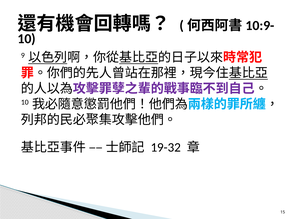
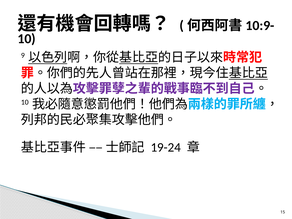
19-32: 19-32 -> 19-24 (166, 147)
